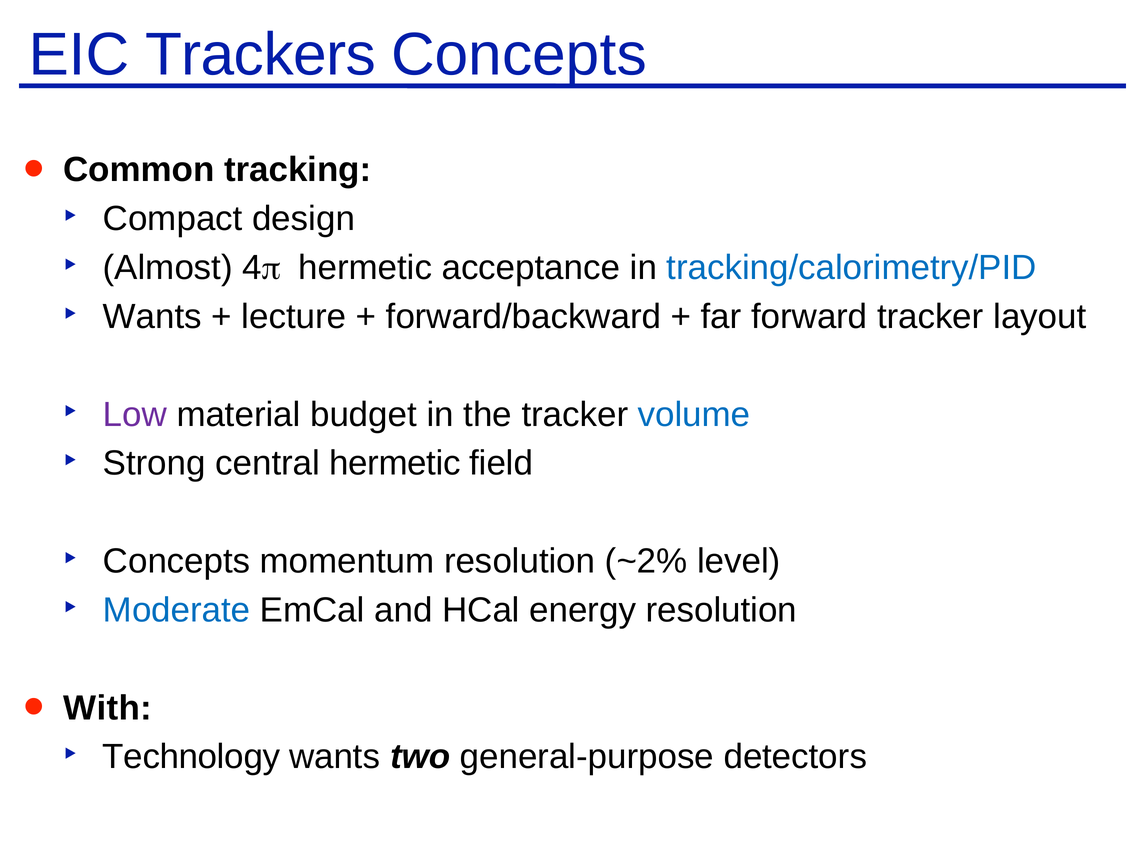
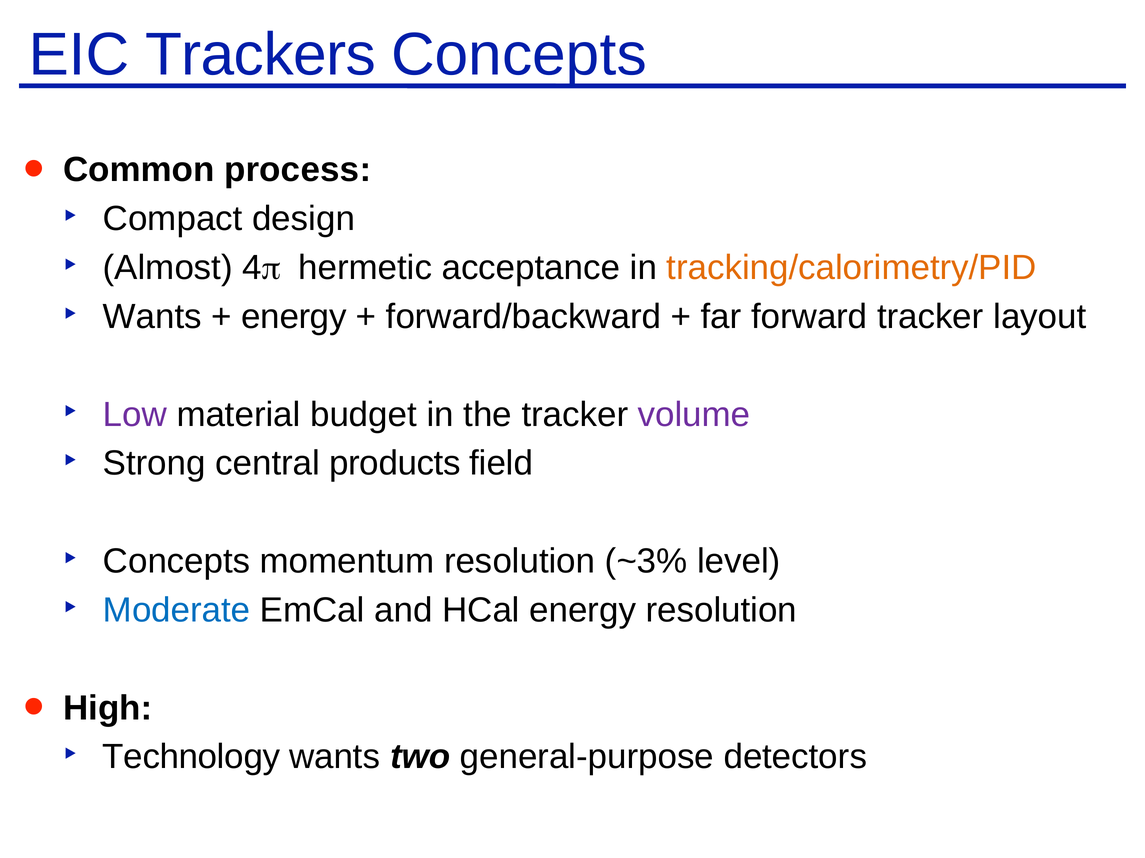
tracking: tracking -> process (298, 170)
tracking/calorimetry/PID colour: blue -> orange (852, 268)
lecture: lecture -> energy (294, 317)
volume colour: blue -> purple (694, 415)
central hermetic: hermetic -> products (395, 464)
~2%: ~2% -> ~3% (646, 562)
With: With -> High (108, 709)
